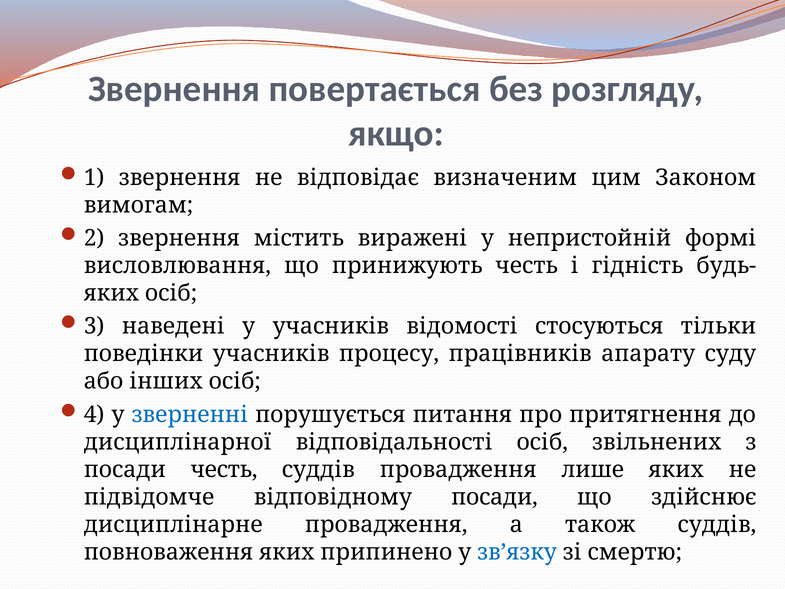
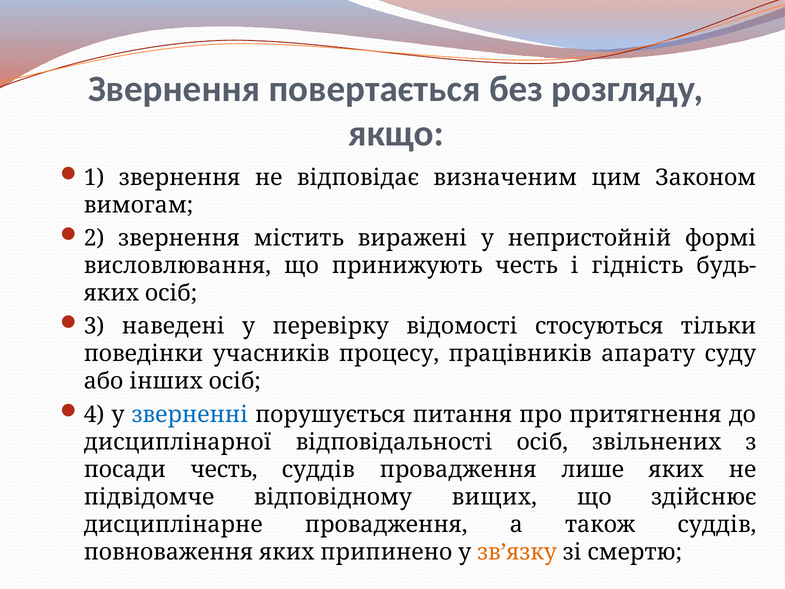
у учасників: учасників -> перевірку (331, 326)
відповідному посади: посади -> вищих (494, 497)
зв’язку colour: blue -> orange (517, 552)
